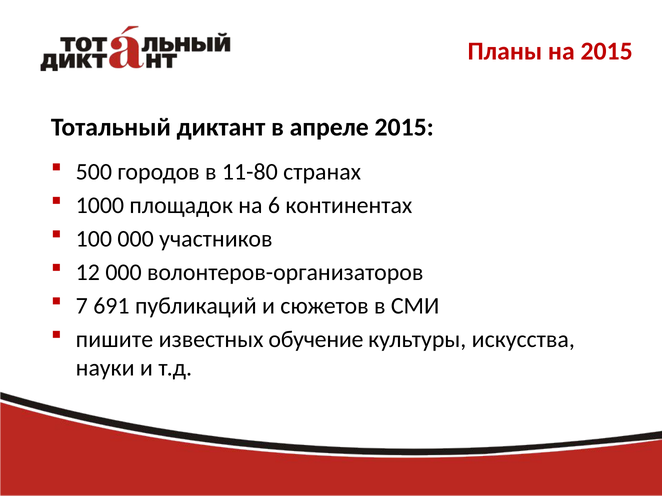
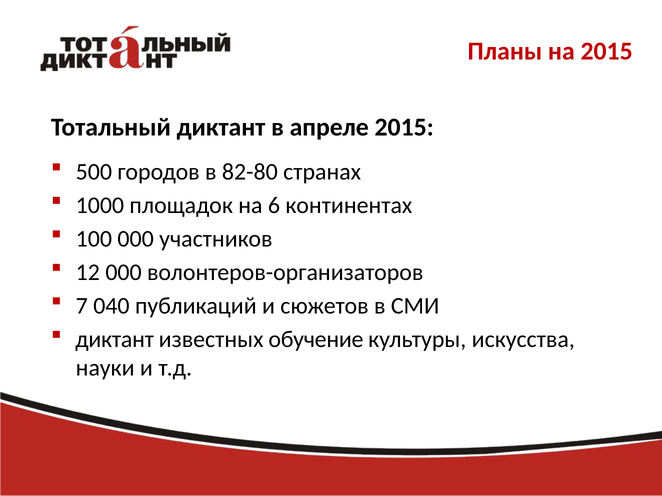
11-80: 11-80 -> 82-80 (250, 172)
691: 691 -> 040 (111, 306)
пишите: пишите -> диктант (115, 340)
